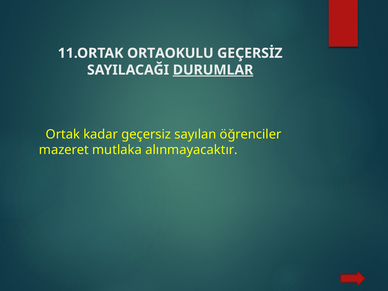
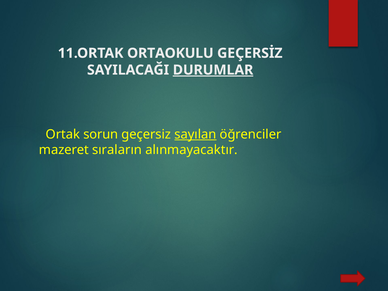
kadar: kadar -> sorun (101, 134)
sayılan underline: none -> present (195, 134)
mutlaka: mutlaka -> sıraların (117, 150)
